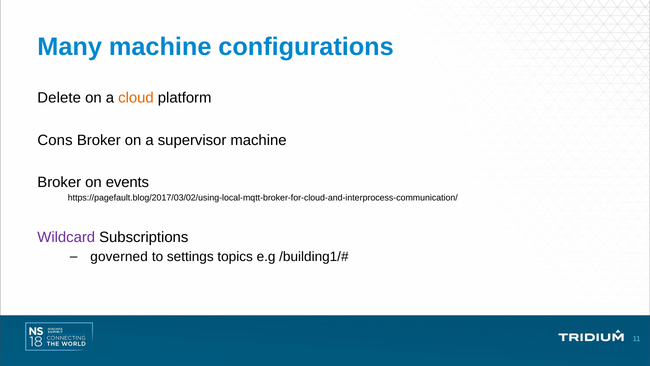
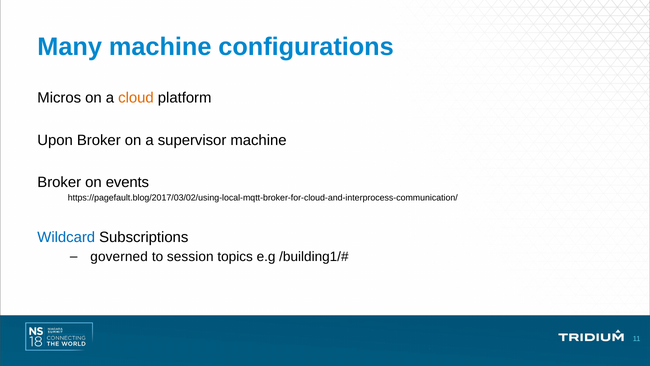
Delete: Delete -> Micros (59, 98)
Cons: Cons -> Upon (55, 140)
Wildcard colour: purple -> blue (66, 237)
settings: settings -> session (190, 257)
